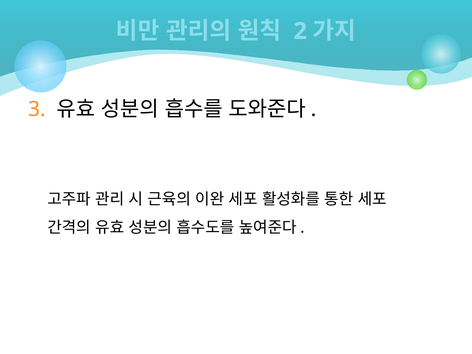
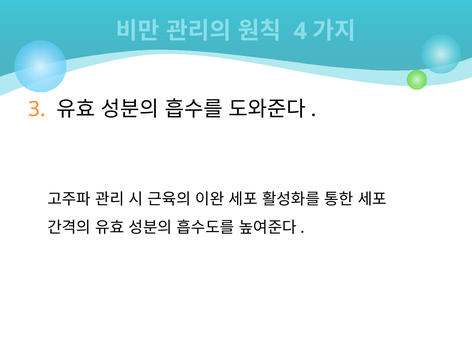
2: 2 -> 4 (300, 31)
